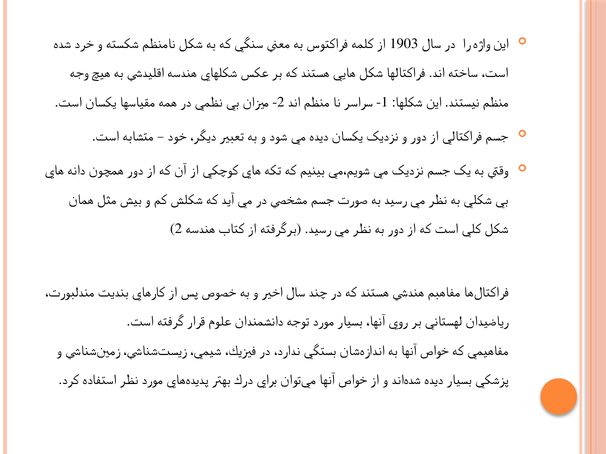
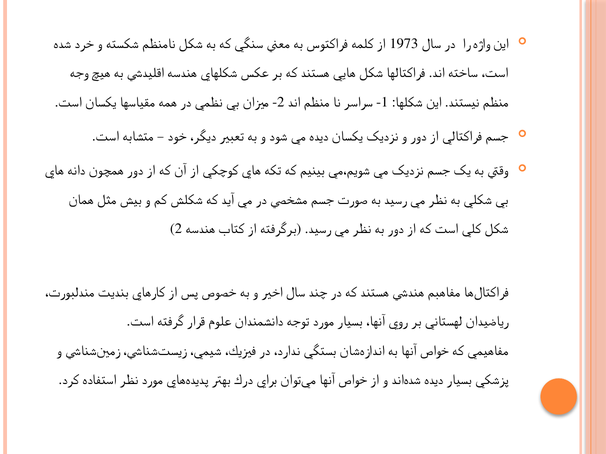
1903: 1903 -> 1973 (404, 44)
